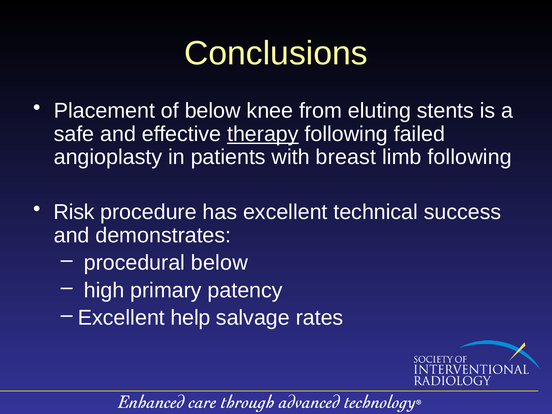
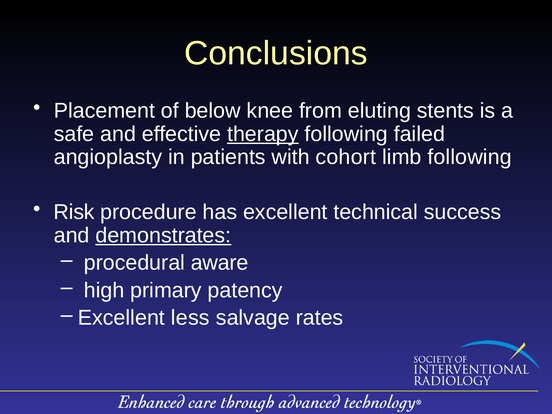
breast: breast -> cohort (346, 157)
demonstrates underline: none -> present (163, 235)
procedural below: below -> aware (220, 263)
help: help -> less (190, 318)
